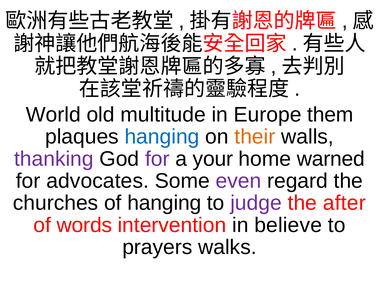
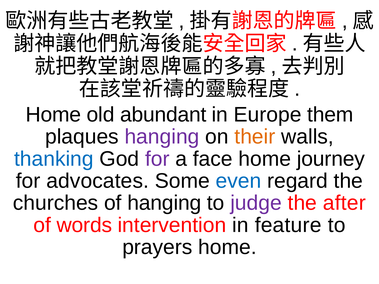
World: World -> Home (53, 115)
multitude: multitude -> abundant (163, 115)
hanging colour: blue -> purple (162, 137)
thanking colour: purple -> blue (54, 159)
your: your -> face (213, 159)
warned: warned -> journey (331, 159)
even colour: purple -> blue (238, 181)
believe: believe -> feature (288, 225)
prayers walks: walks -> home (227, 247)
